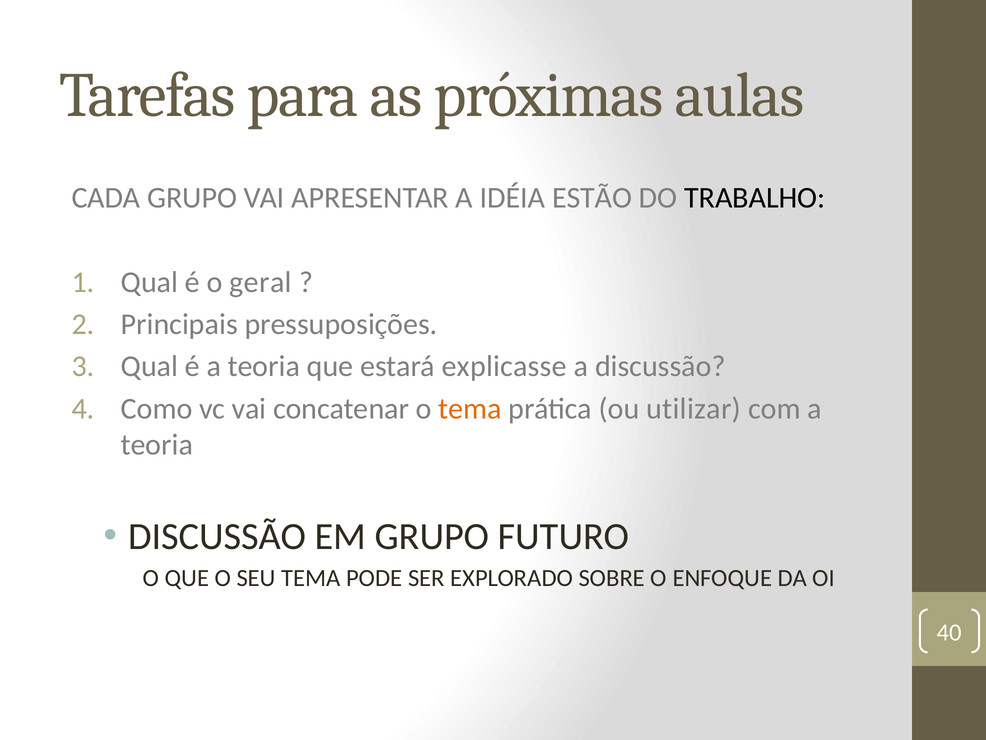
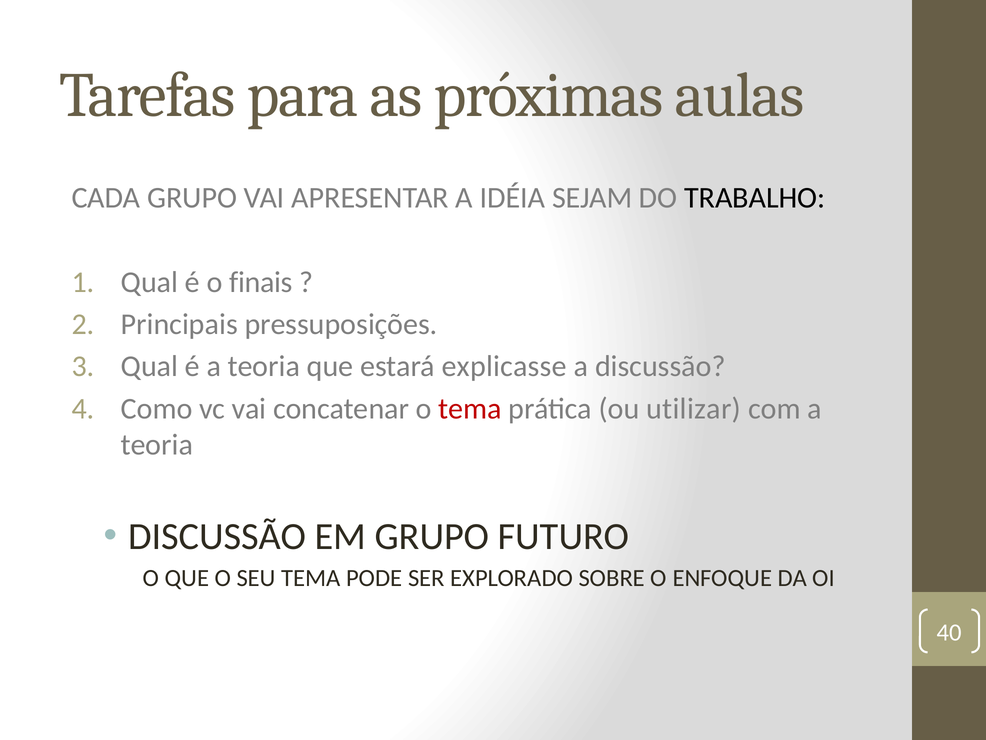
ESTÃO: ESTÃO -> SEJAM (592, 198)
geral: geral -> finais (261, 282)
tema colour: orange -> red (470, 408)
